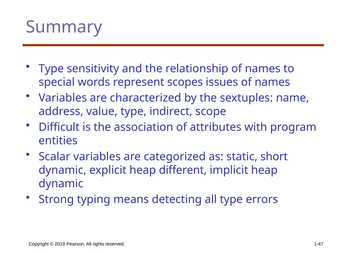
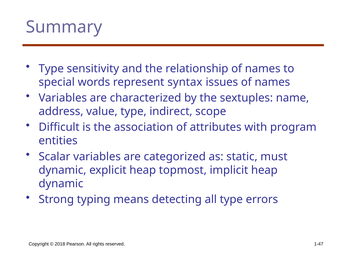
scopes: scopes -> syntax (185, 82)
short: short -> must (274, 156)
different: different -> topmost (183, 170)
